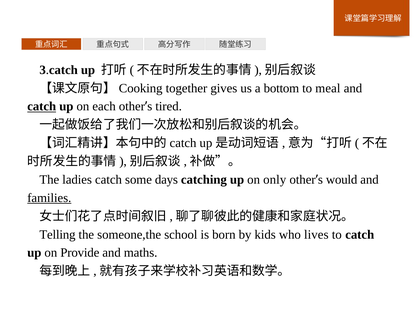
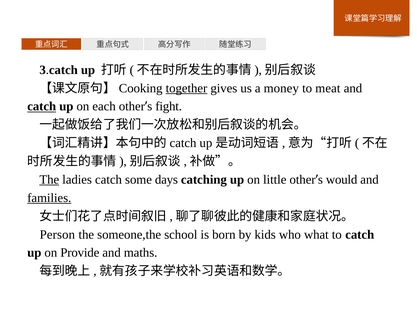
together underline: none -> present (186, 88)
bottom: bottom -> money (281, 88)
meal: meal -> meat (328, 88)
tired: tired -> fight (169, 107)
The underline: none -> present (49, 180)
only: only -> little (275, 180)
Telling: Telling -> Person (57, 235)
lives: lives -> what (316, 235)
